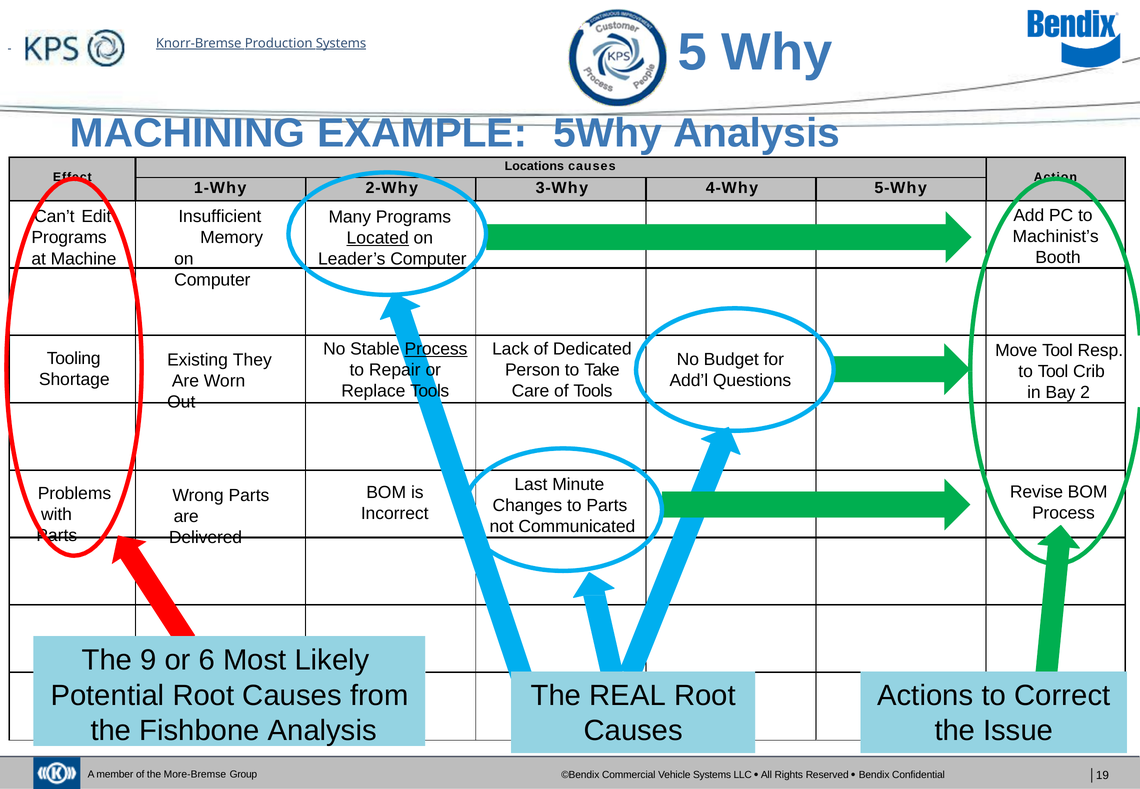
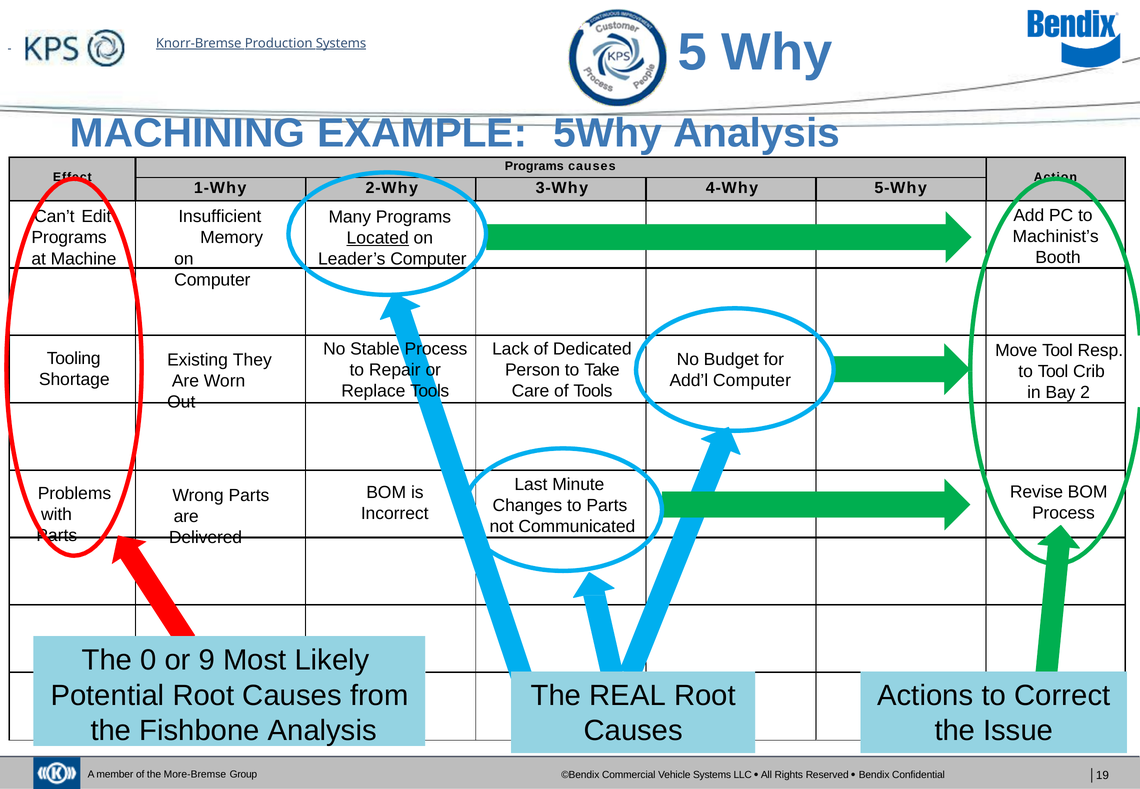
Locations: Locations -> Programs (534, 166)
Process underline: present -> none (436, 349)
Add’l Questions: Questions -> Computer (752, 381)
9: 9 -> 0 (148, 660)
6: 6 -> 9 (207, 660)
